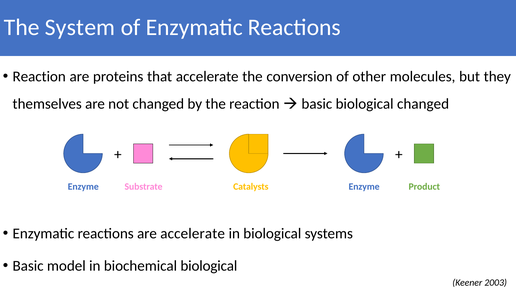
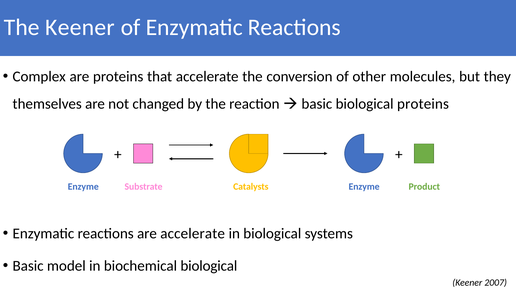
The System: System -> Keener (80, 27)
Reaction: Reaction -> Complex (39, 77)
biological changed: changed -> proteins (423, 104)
2003: 2003 -> 2007 (496, 283)
